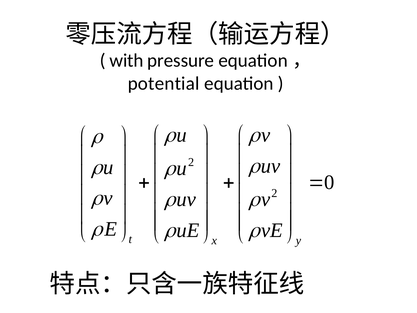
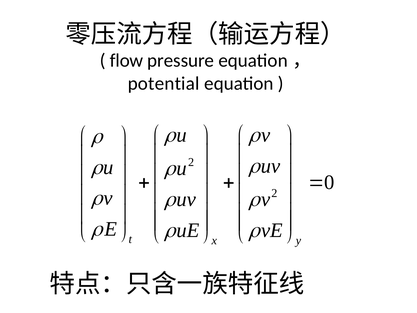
with: with -> flow (127, 61)
